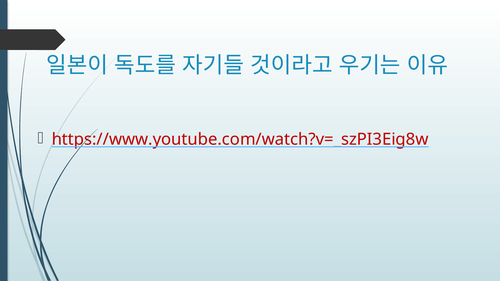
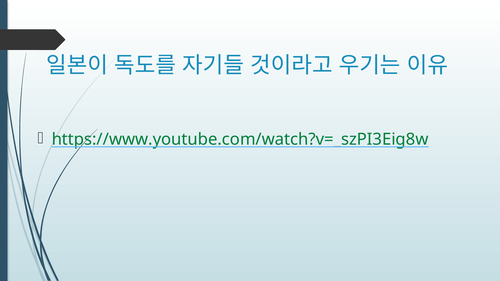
https://www.youtube.com/watch?v=_szPI3Eig8w colour: red -> green (240, 139)
